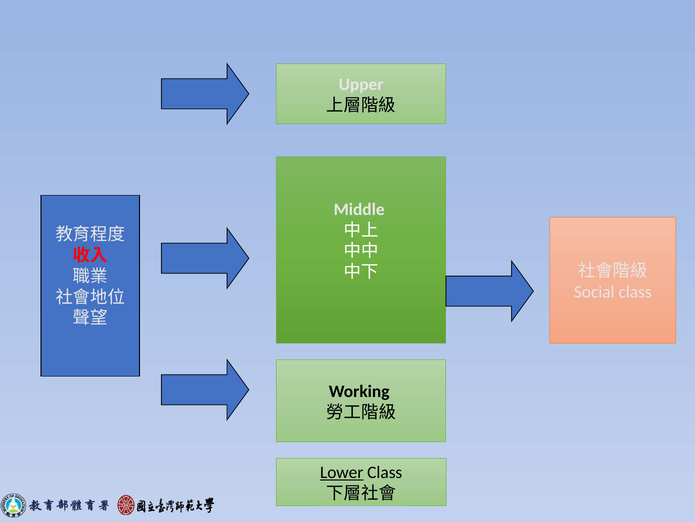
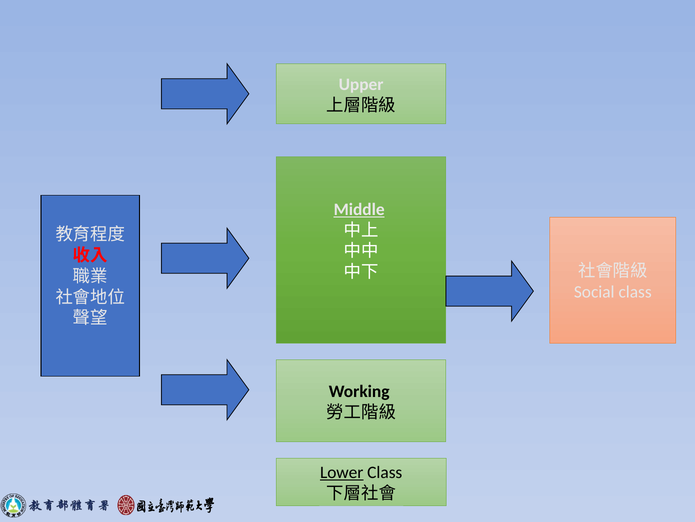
Middle underline: none -> present (359, 209)
